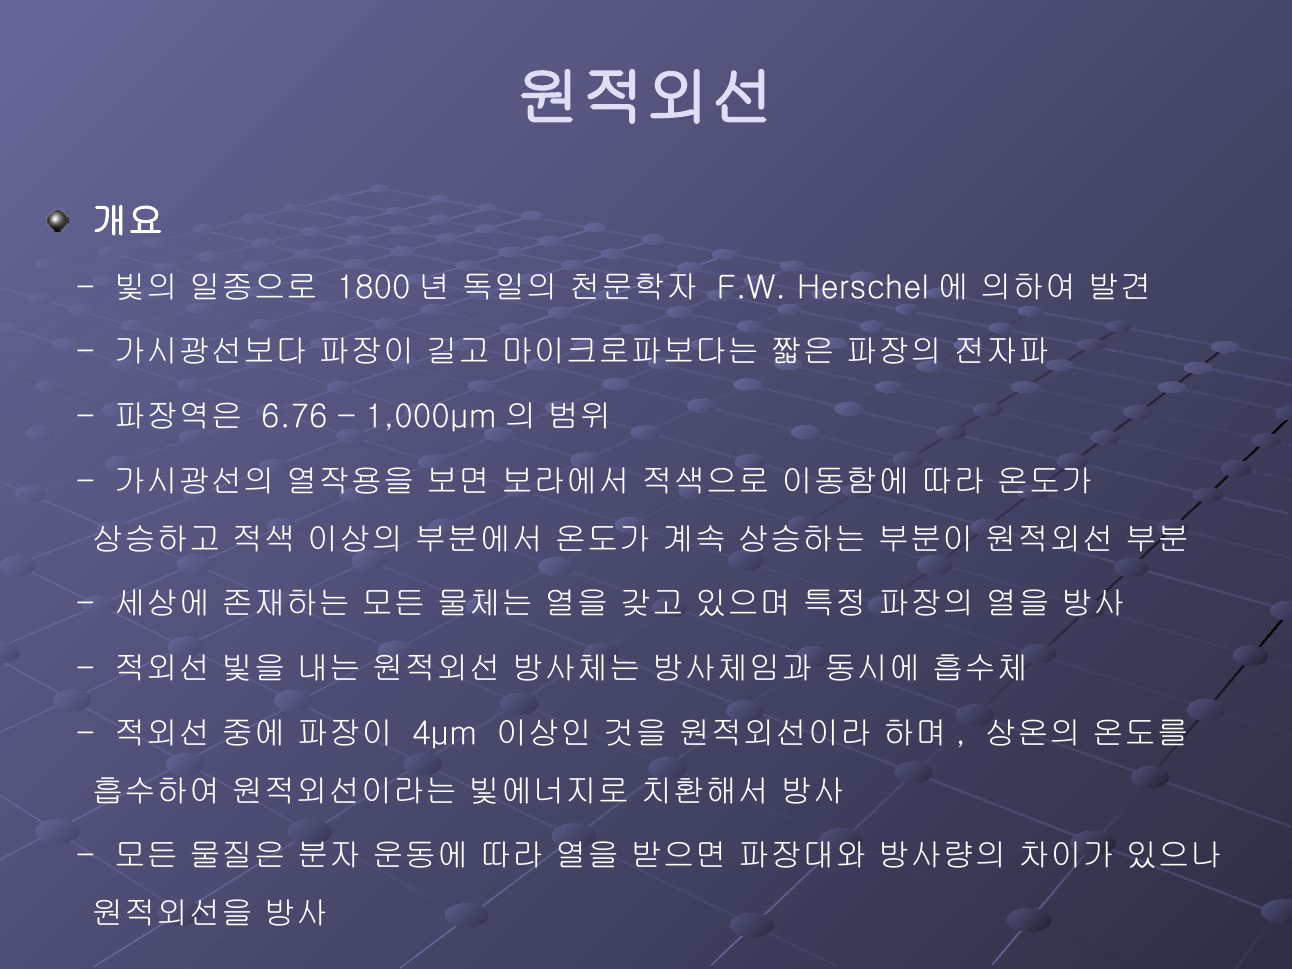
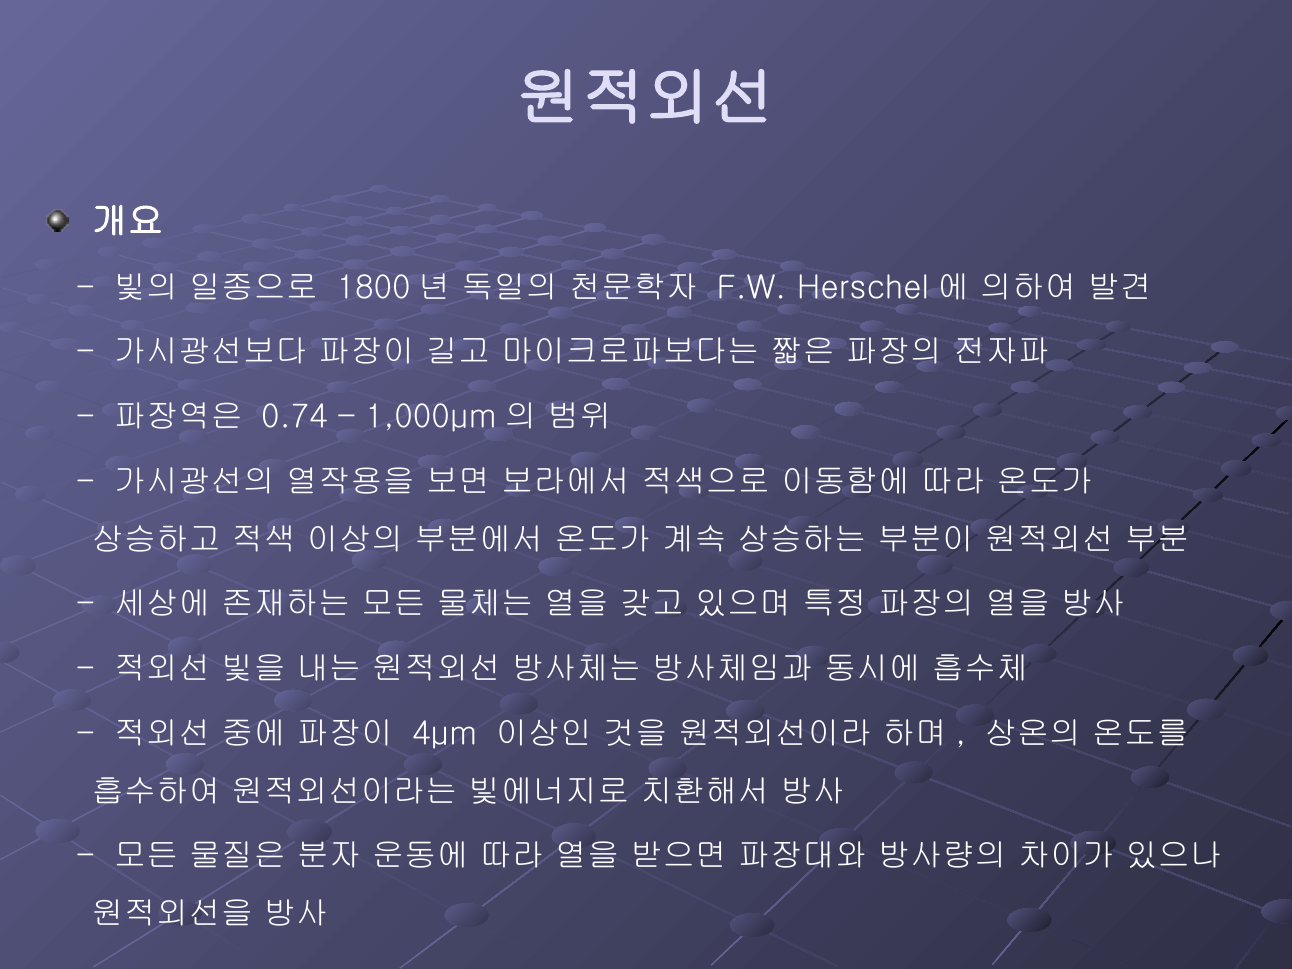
6.76: 6.76 -> 0.74 (294, 417)
